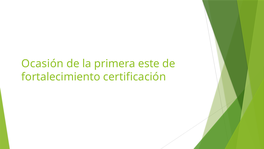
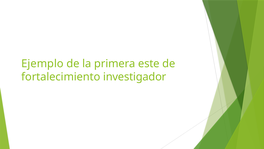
Ocasión: Ocasión -> Ejemplo (42, 63)
certificación: certificación -> investigador (135, 77)
